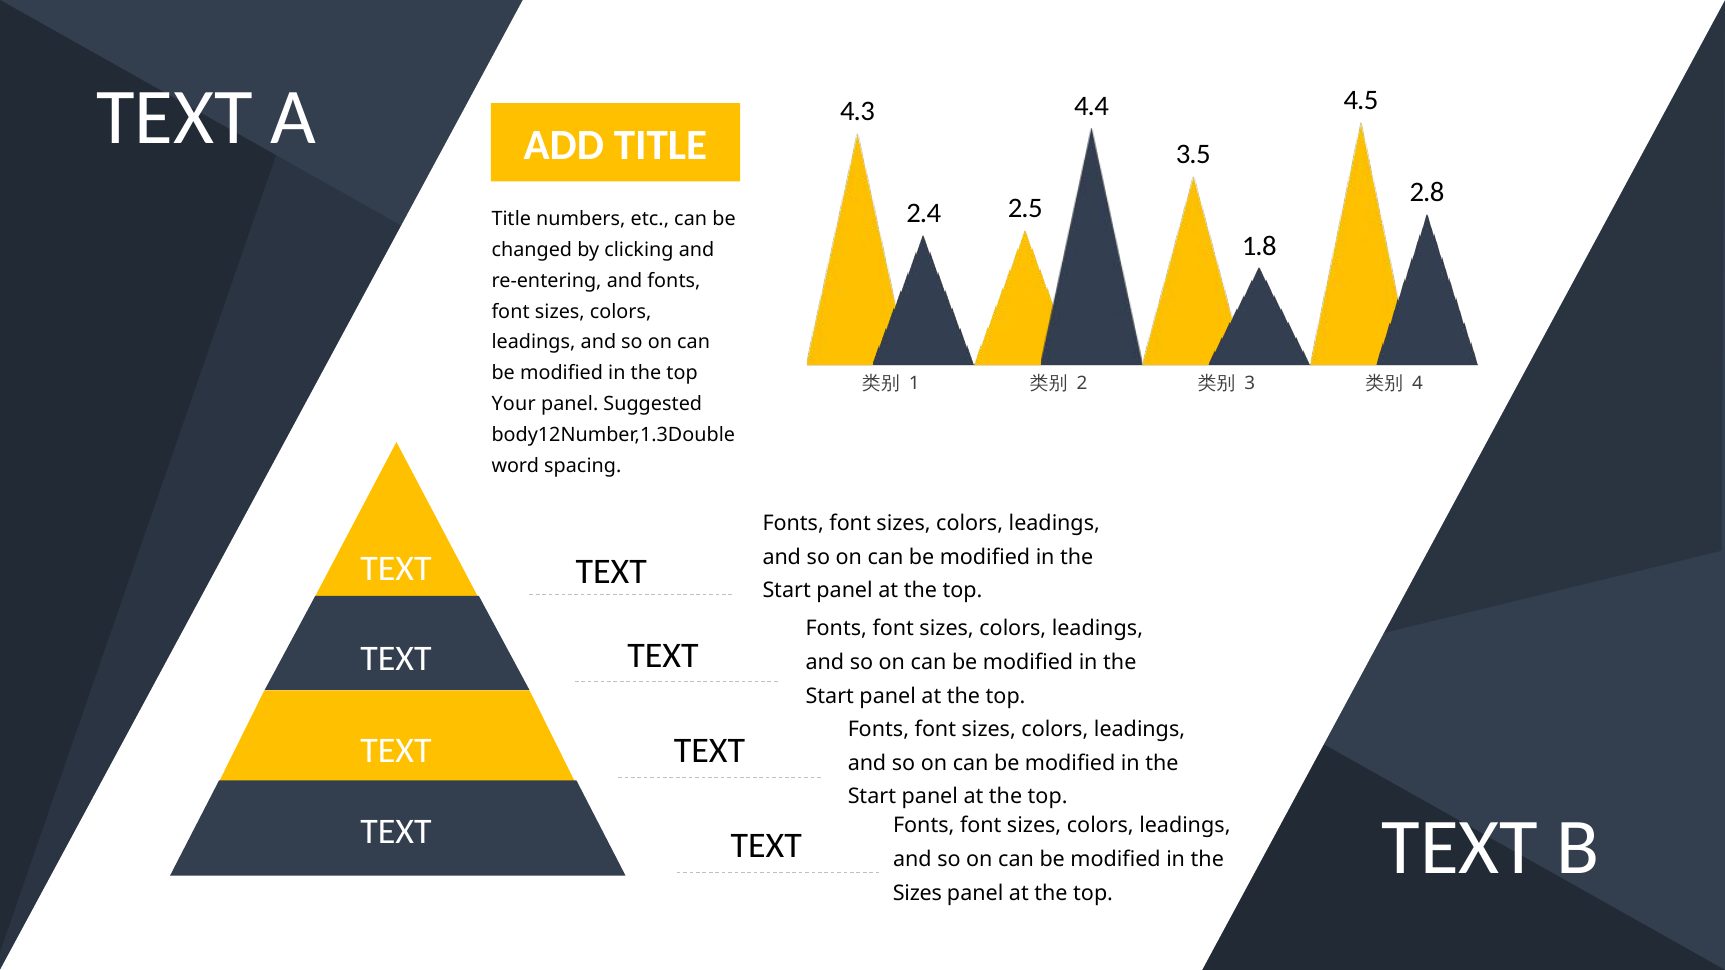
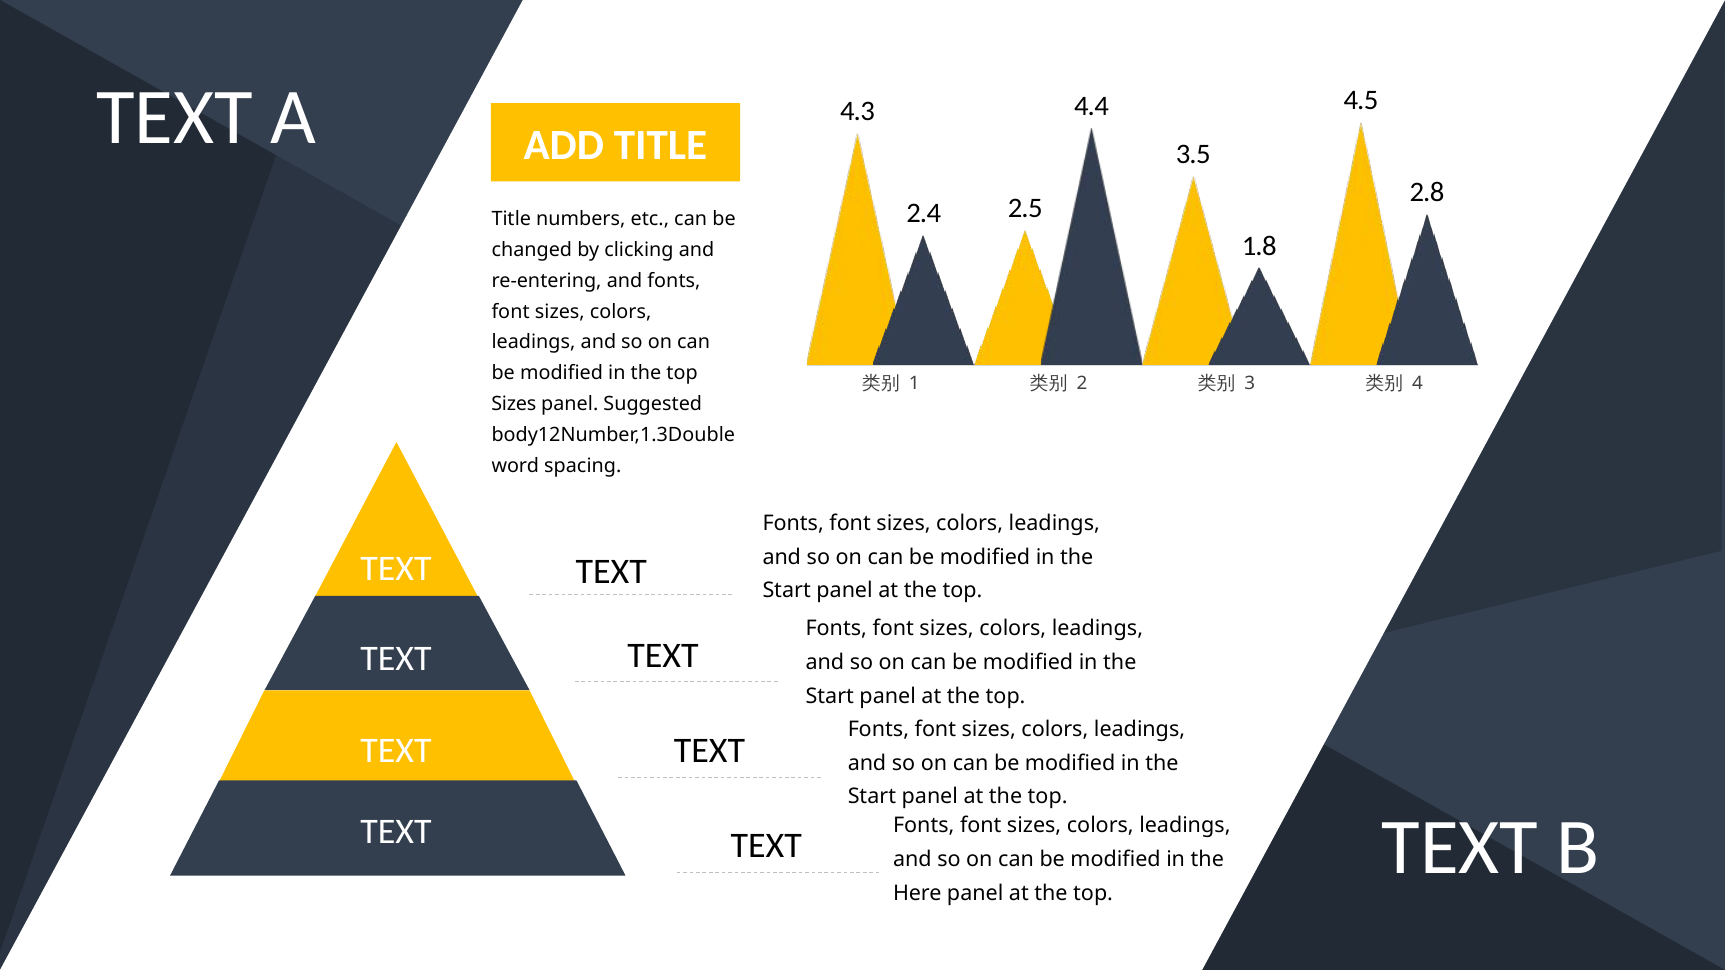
Your: Your -> Sizes (514, 404)
Sizes: Sizes -> Here (917, 893)
